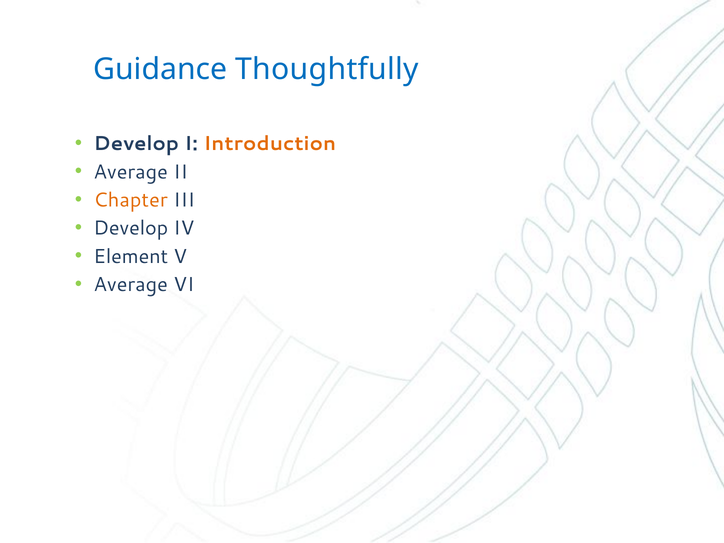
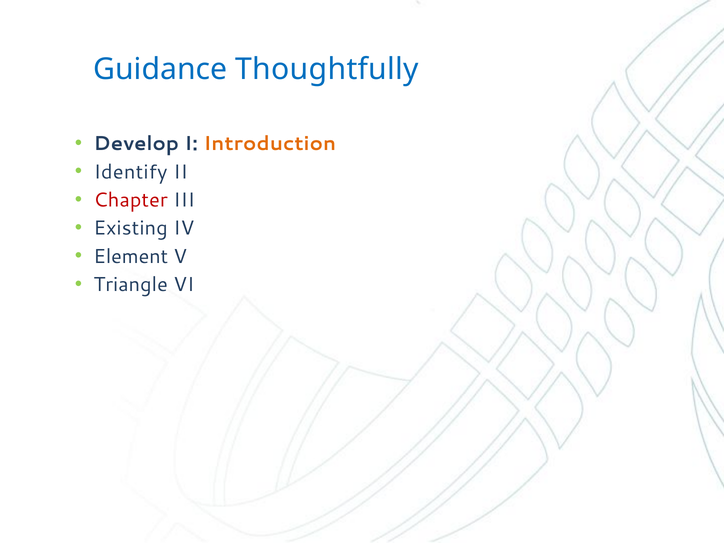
Average: Average -> Identify (131, 172)
Chapter colour: orange -> red (131, 200)
Develop: Develop -> Existing (131, 228)
Average: Average -> Triangle (131, 285)
